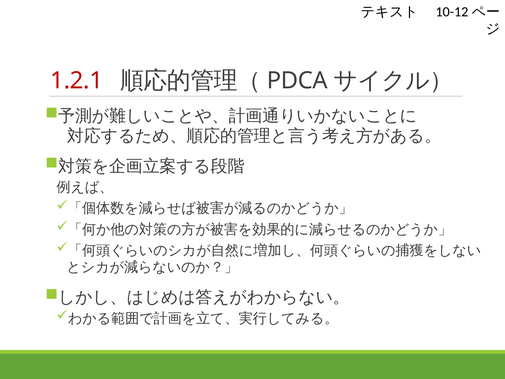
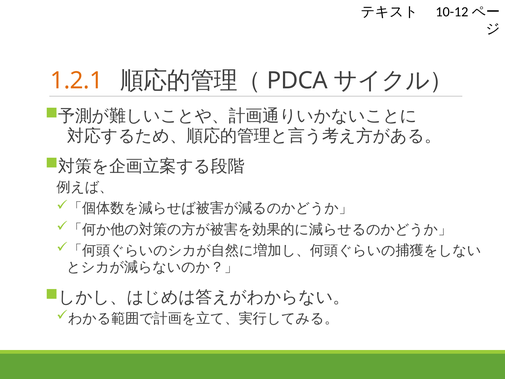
1.2.1 colour: red -> orange (77, 81)
